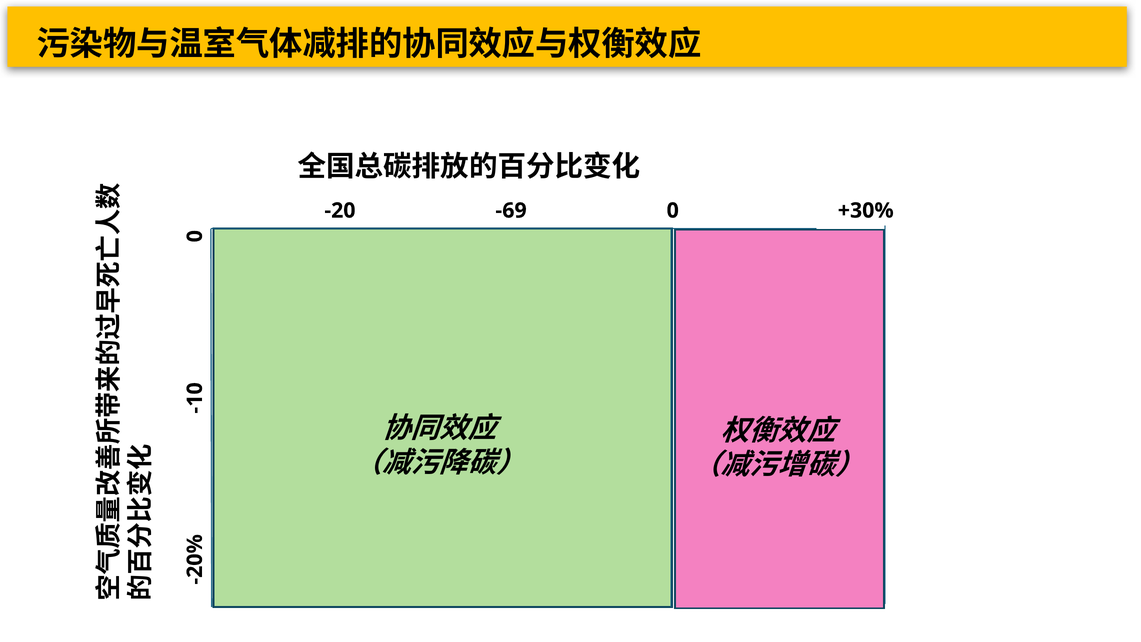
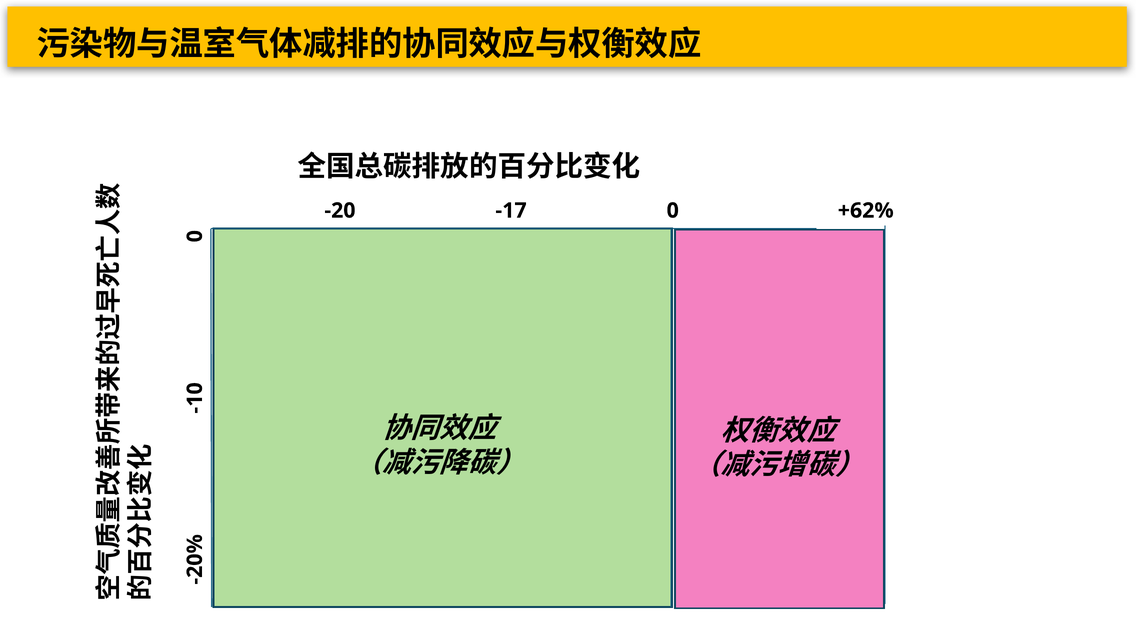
-69: -69 -> -17 (511, 211)
+30%: +30% -> +62% (866, 211)
